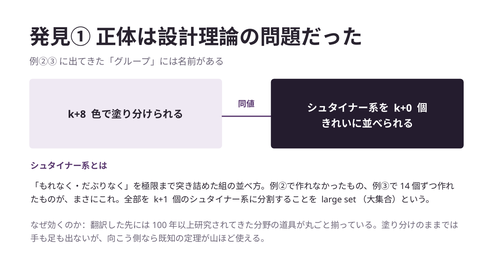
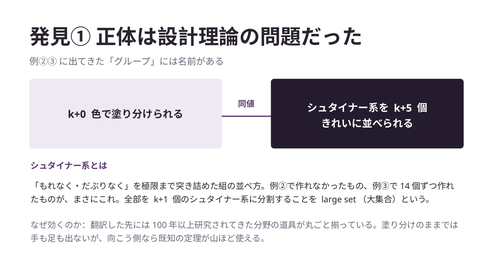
k+0: k+0 -> k+5 (403, 108)
k+8: k+8 -> k+0 (77, 114)
